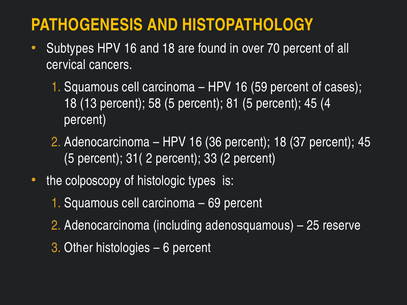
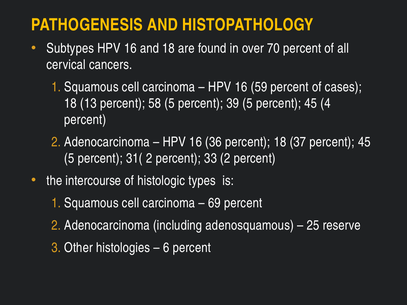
81: 81 -> 39 (233, 103)
colposcopy: colposcopy -> intercourse (93, 181)
